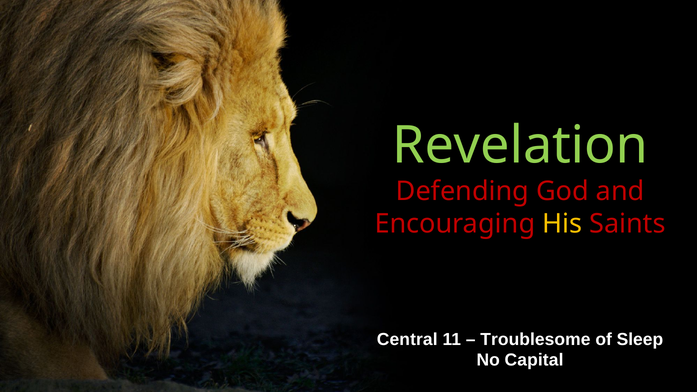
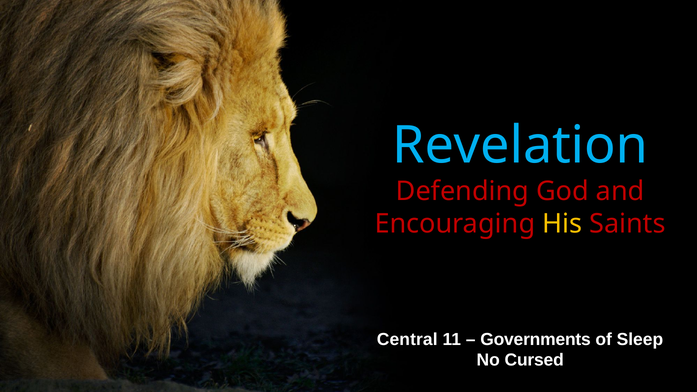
Revelation colour: light green -> light blue (520, 145)
Troublesome: Troublesome -> Governments (536, 339)
Capital: Capital -> Cursed (534, 360)
